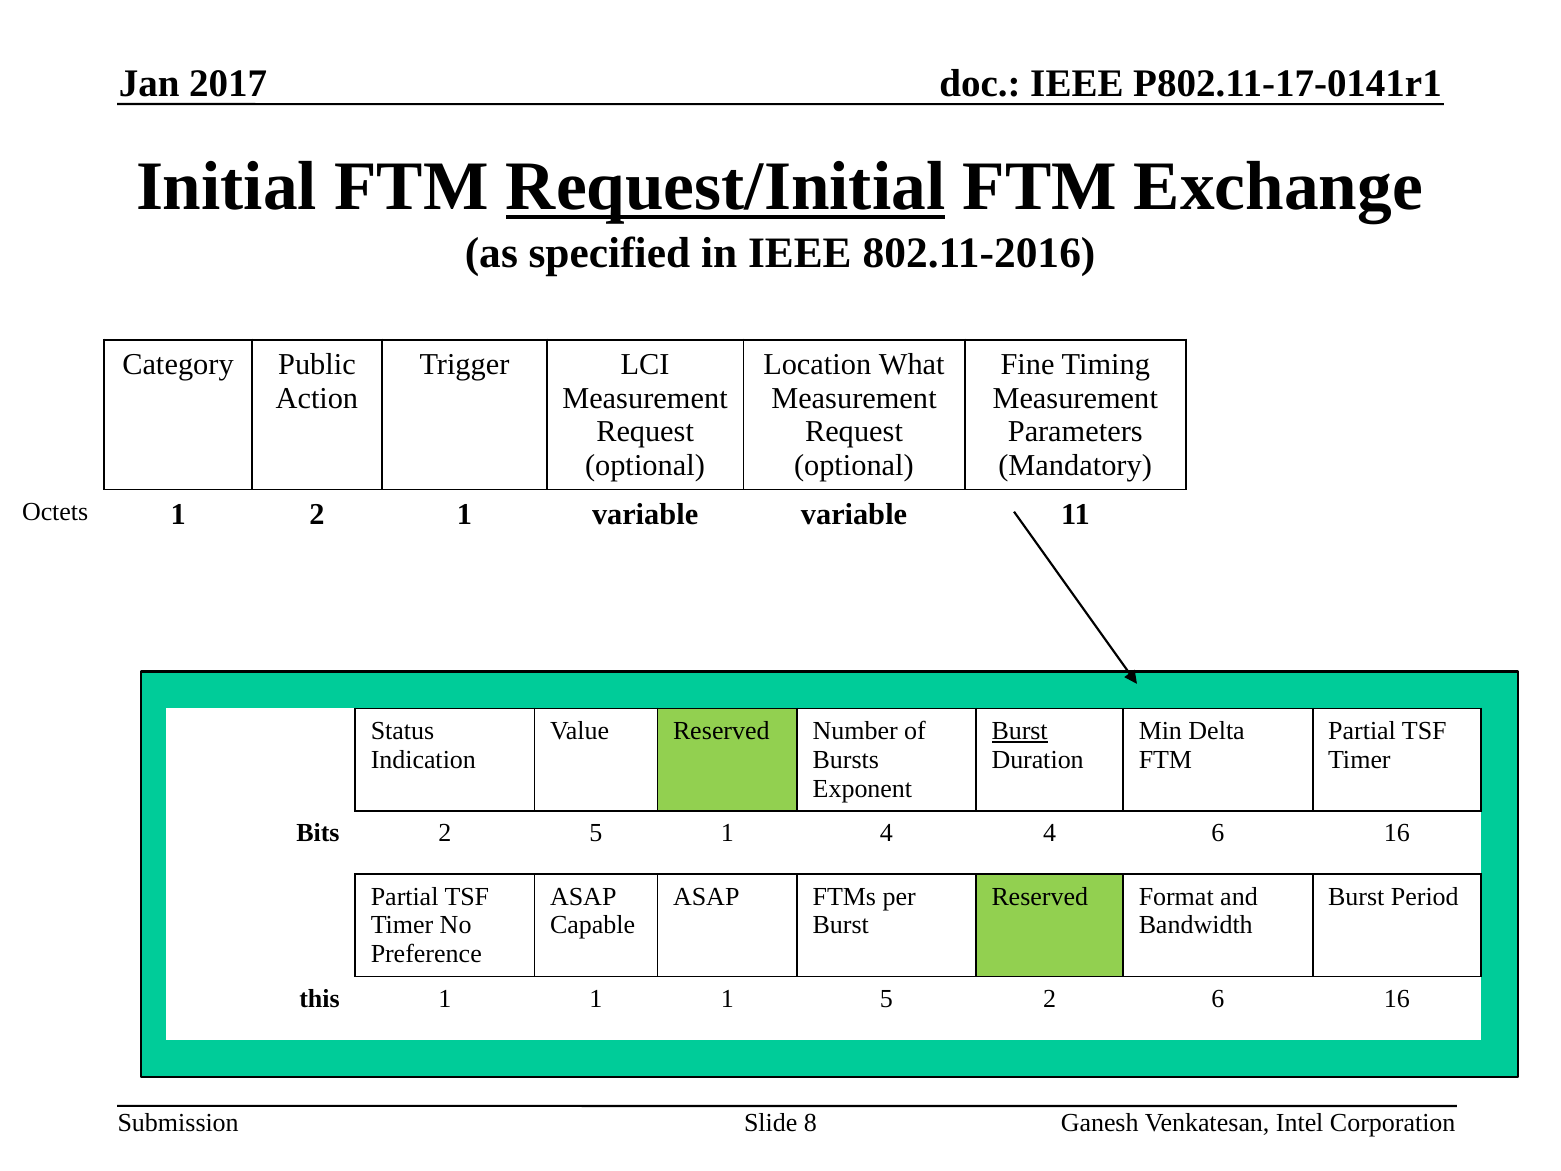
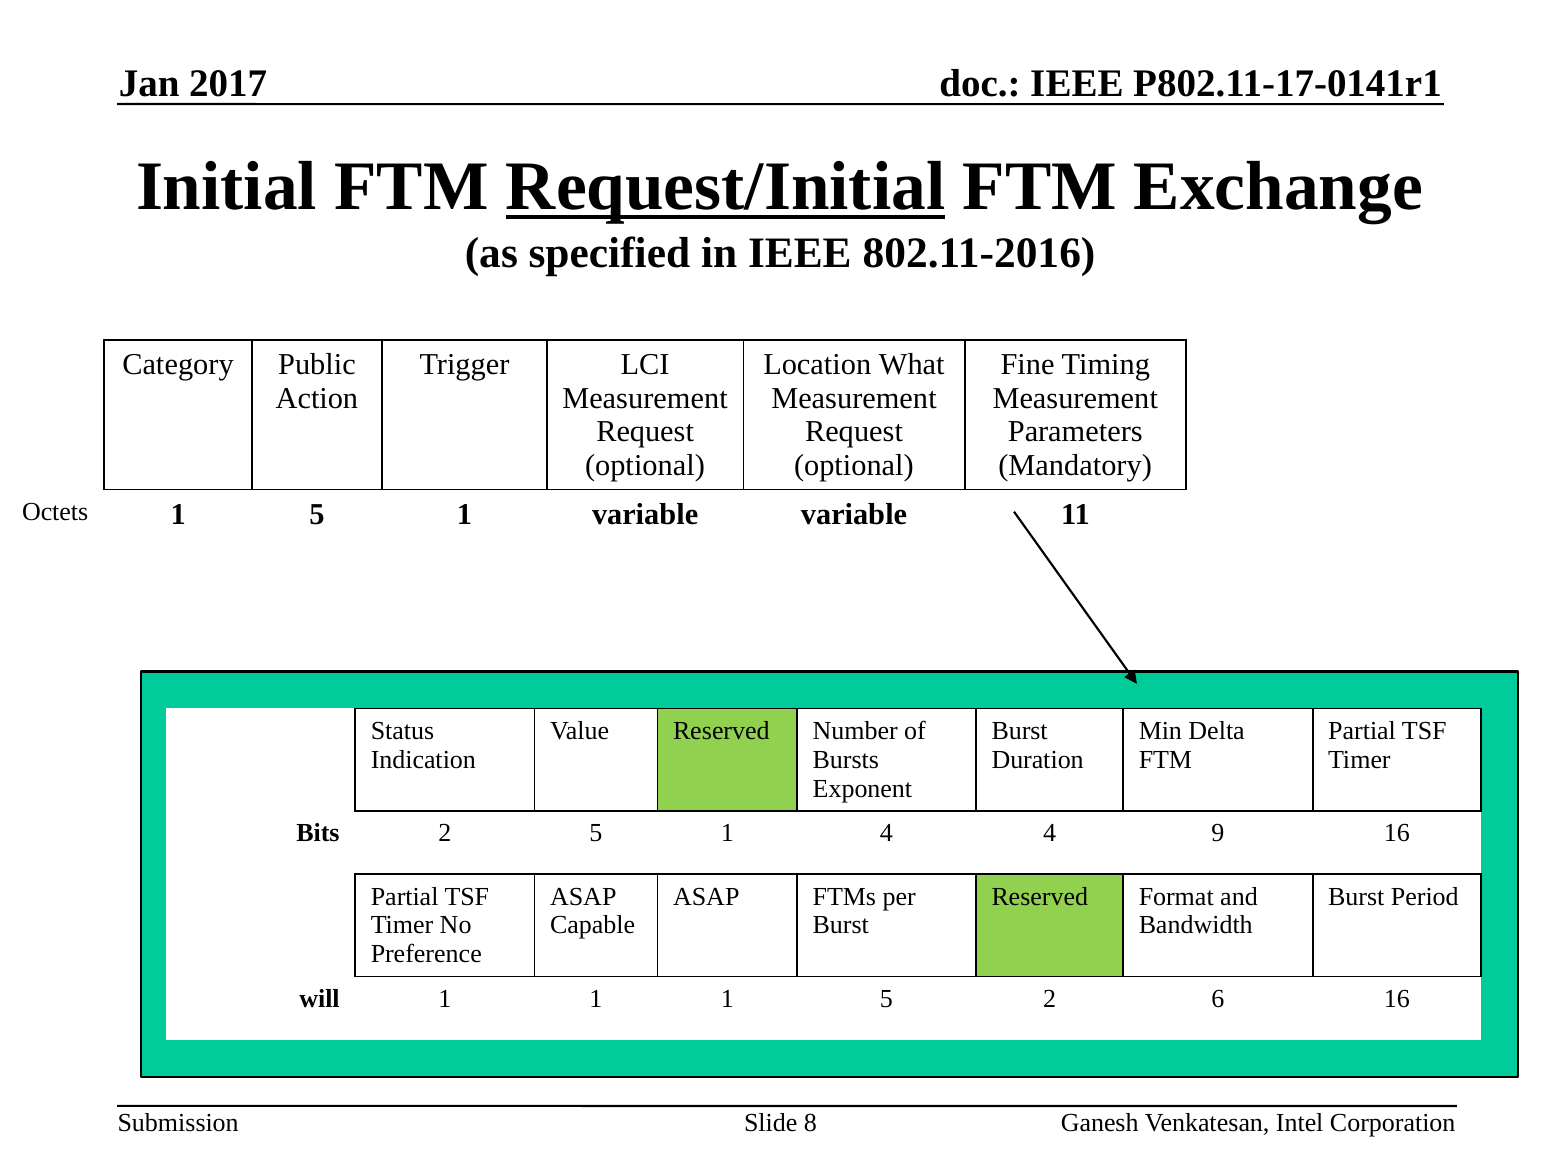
Octets 1 2: 2 -> 5 (317, 514)
Burst underline: present -> none (1020, 731)
4 6: 6 -> 9 (1218, 833)
this: this -> will (319, 999)
